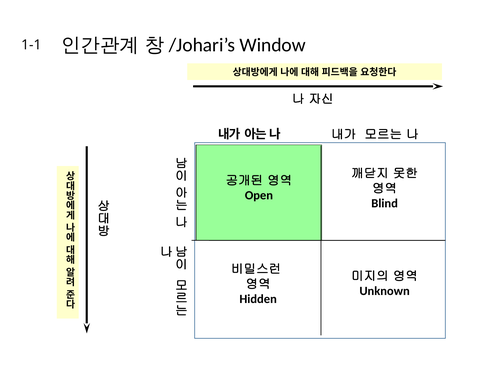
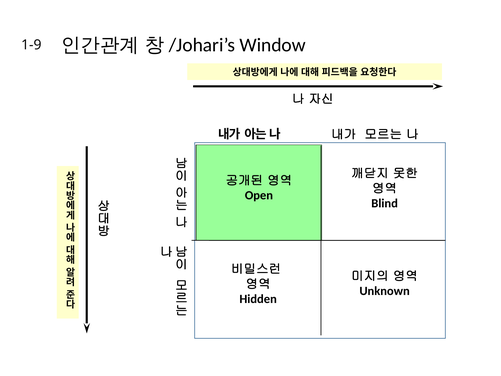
1-1: 1-1 -> 1-9 (31, 45)
